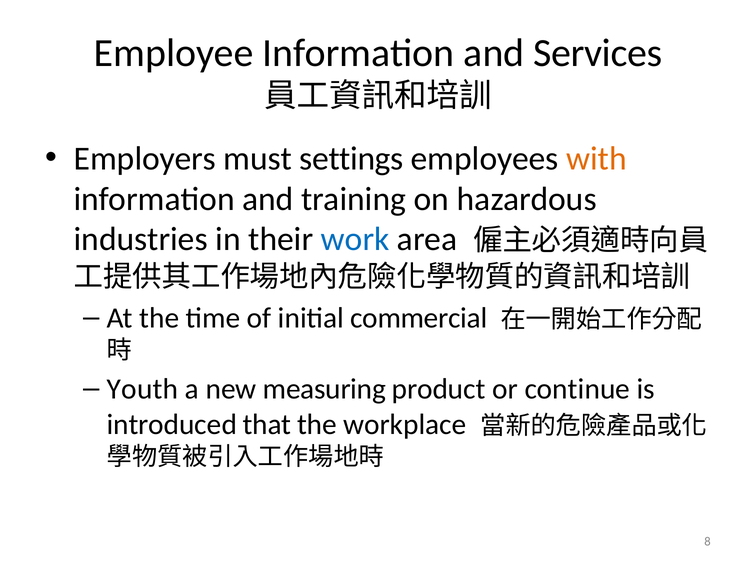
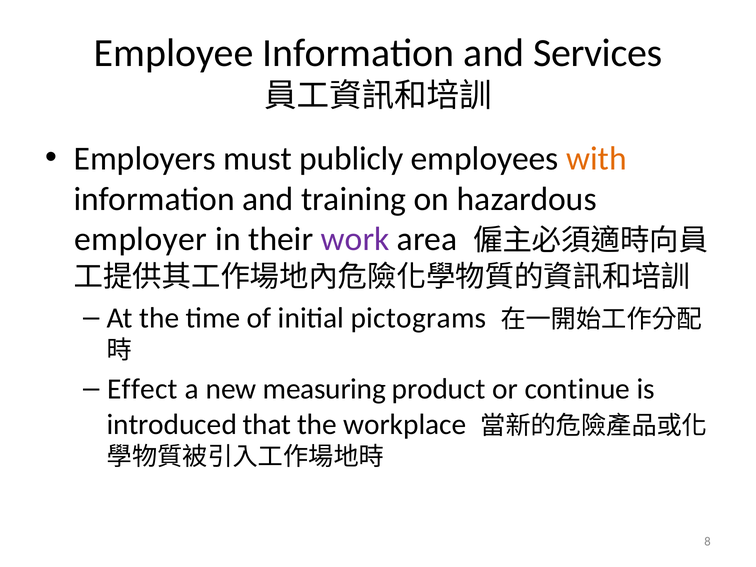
settings: settings -> publicly (351, 159)
industries: industries -> employer (141, 239)
work colour: blue -> purple (355, 239)
commercial: commercial -> pictograms (418, 318)
Youth: Youth -> Effect (142, 389)
